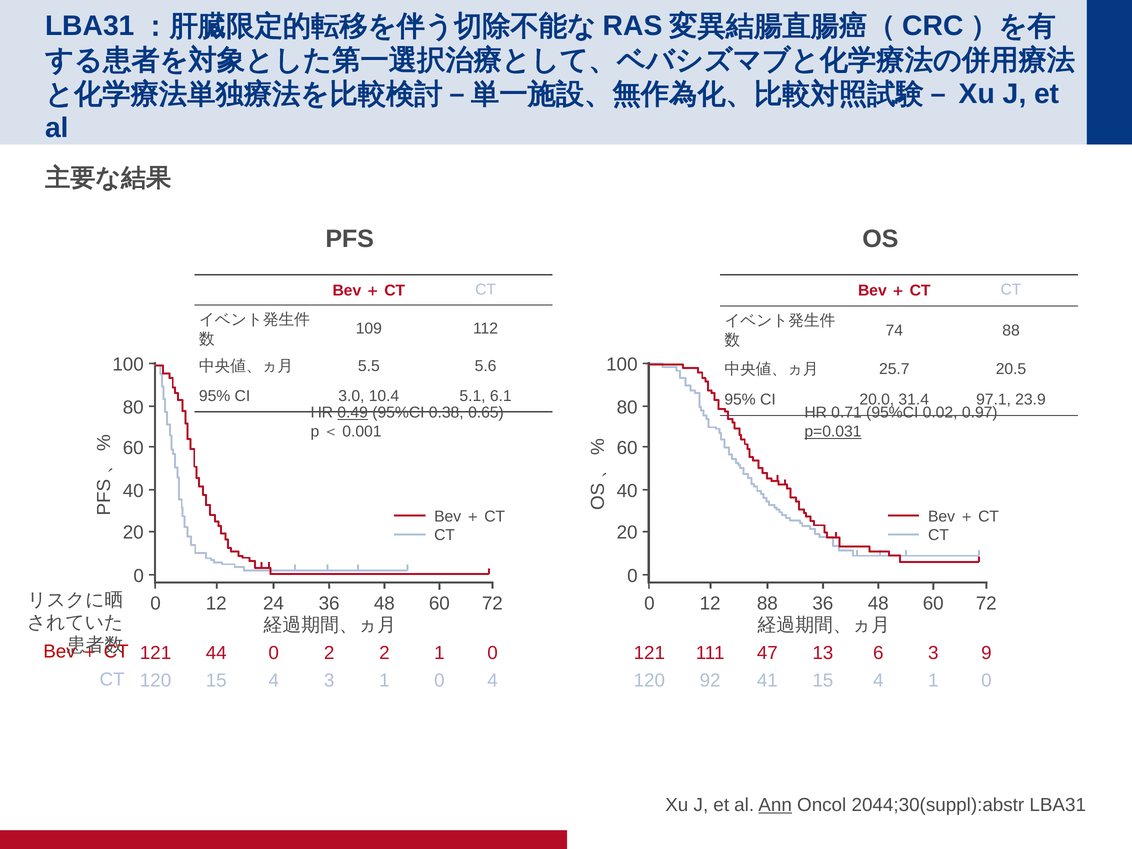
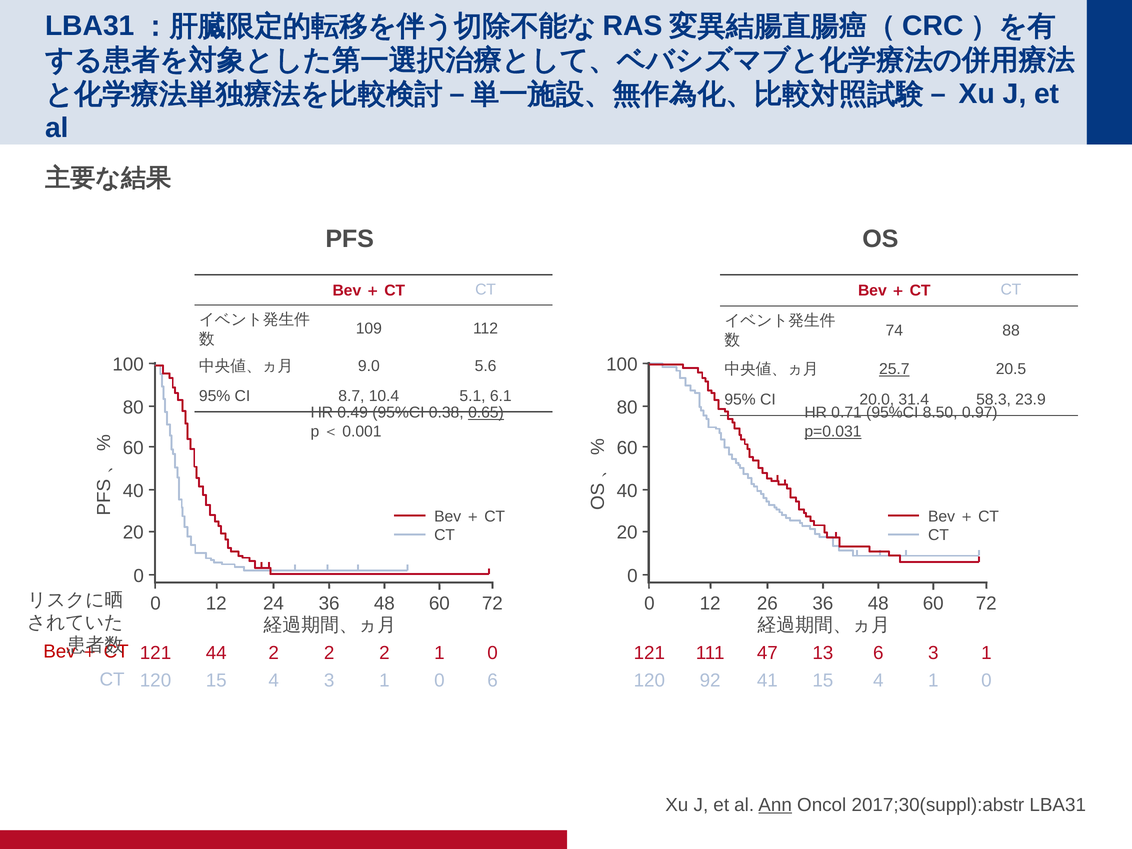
5.5: 5.5 -> 9.0 (369, 366)
25.7 underline: none -> present (894, 369)
3.0: 3.0 -> 8.7 (351, 396)
97.1: 97.1 -> 58.3 (994, 400)
0.49 underline: present -> none (353, 413)
0.65 underline: none -> present (486, 413)
0.02: 0.02 -> 8.50 (940, 413)
12 88: 88 -> 26 (767, 604)
44 0: 0 -> 2 (274, 653)
6 9: 9 -> 1 (986, 653)
1 4: 4 -> 6 (493, 681)
2044;30(suppl):abstr: 2044;30(suppl):abstr -> 2017;30(suppl):abstr (938, 805)
